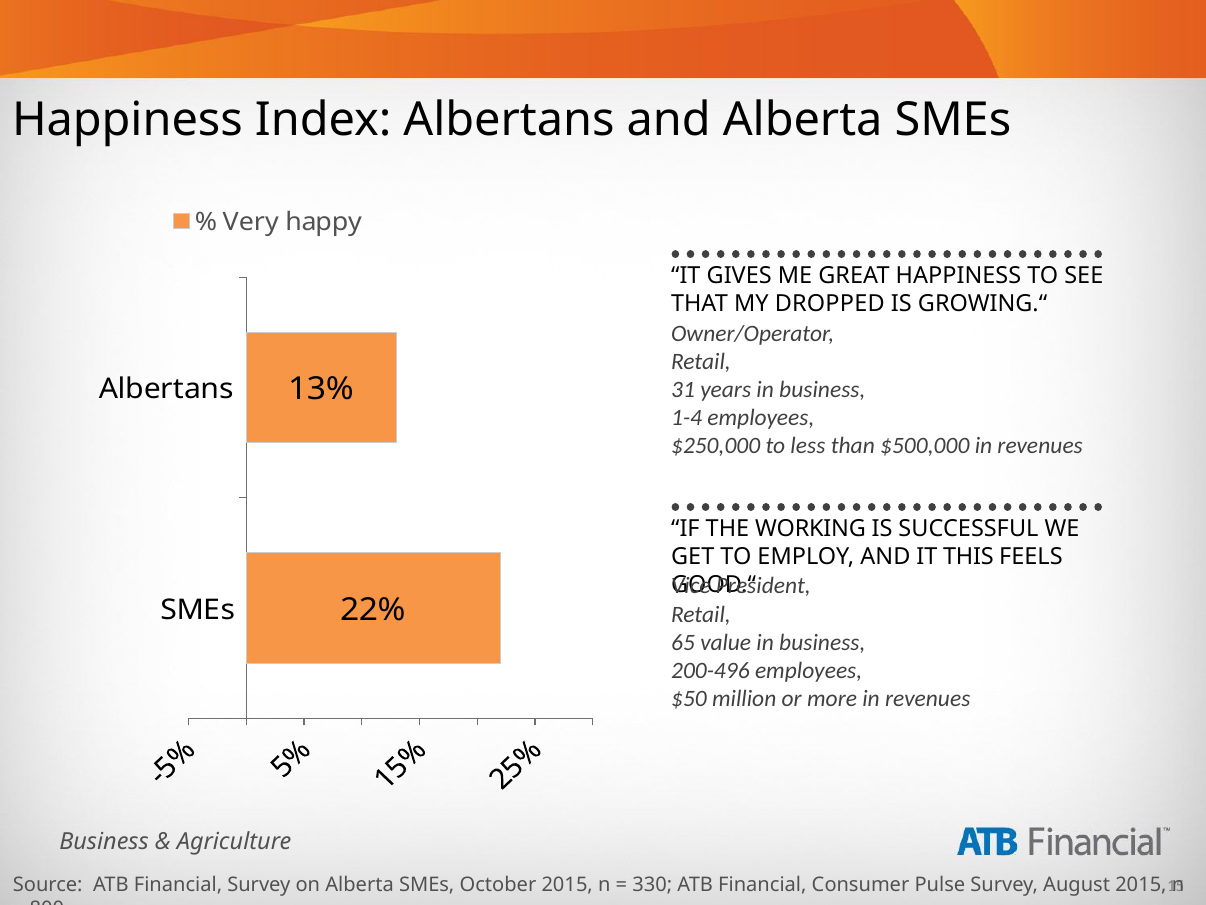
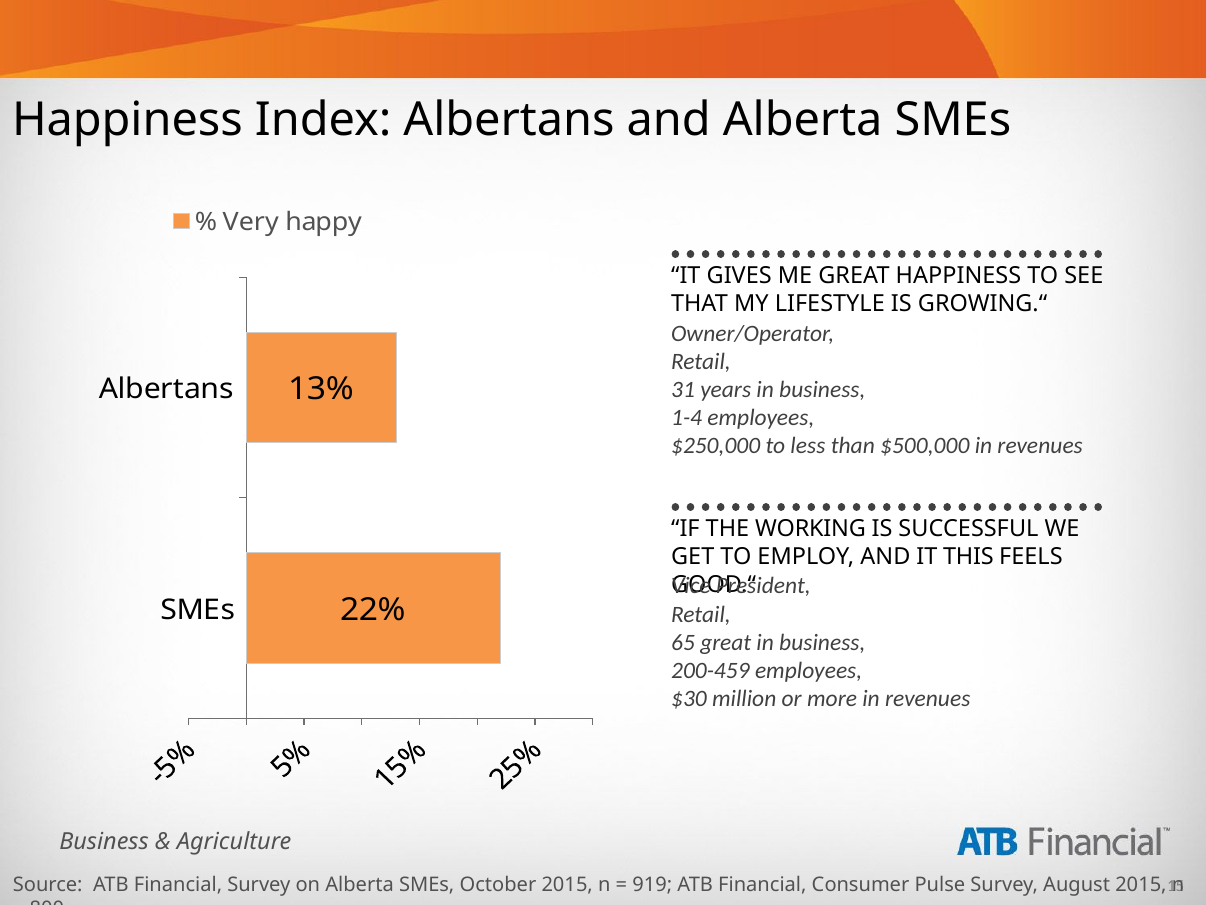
DROPPED: DROPPED -> LIFESTYLE (830, 304)
65 value: value -> great (726, 642)
200-496: 200-496 -> 200-459 (710, 670)
$50: $50 -> $30 (689, 698)
330: 330 -> 919 (652, 884)
